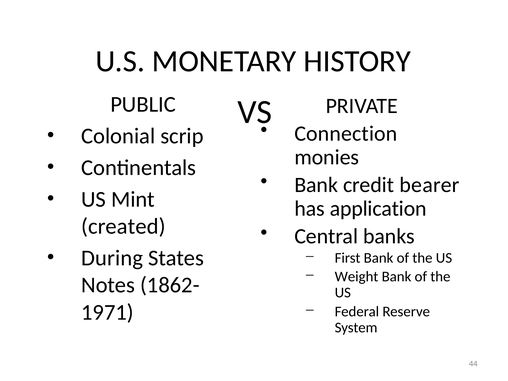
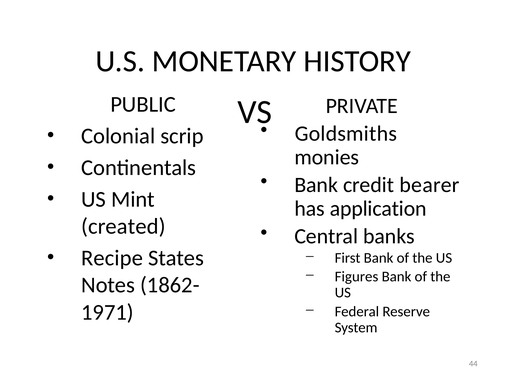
Connection: Connection -> Goldsmiths (346, 134)
During: During -> Recipe (112, 258)
Weight: Weight -> Figures (356, 277)
